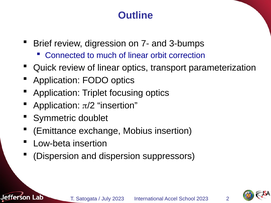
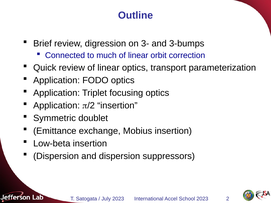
7-: 7- -> 3- (145, 44)
